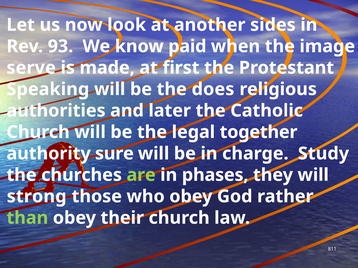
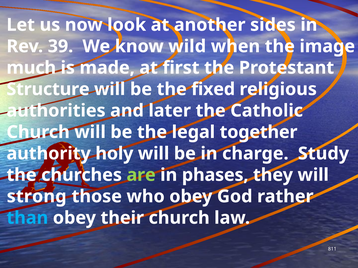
93: 93 -> 39 (60, 46)
paid: paid -> wild (187, 46)
serve: serve -> much (31, 68)
Speaking: Speaking -> Structure (48, 89)
does: does -> fixed (213, 89)
sure: sure -> holy (114, 154)
than colour: light green -> light blue (27, 218)
